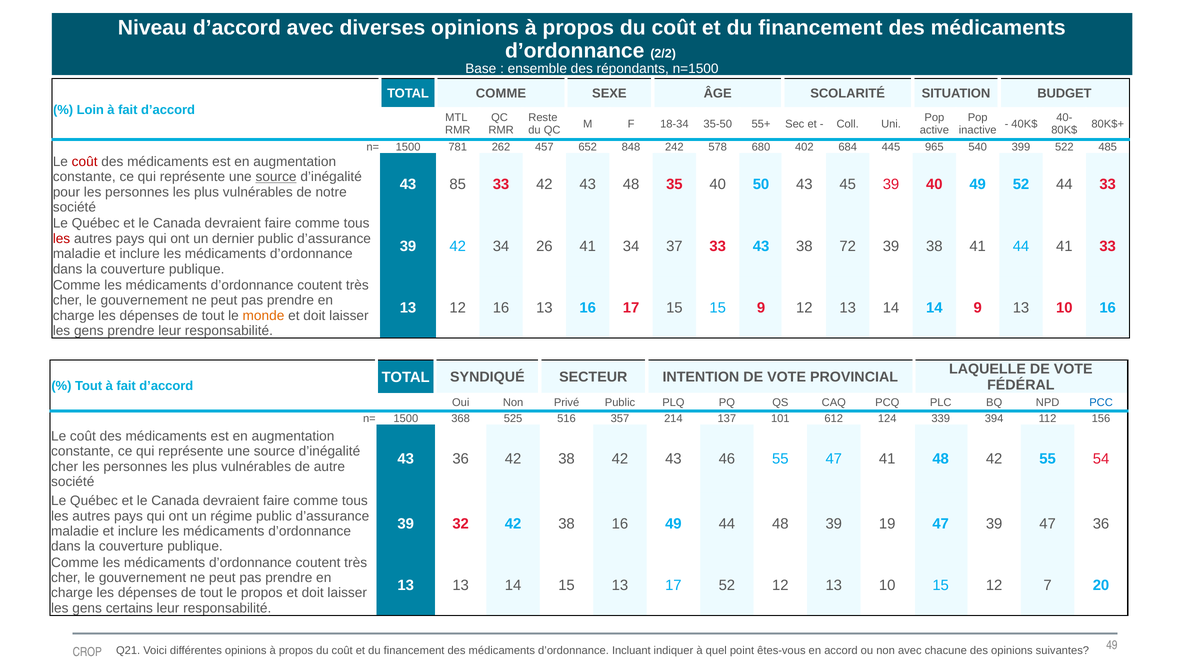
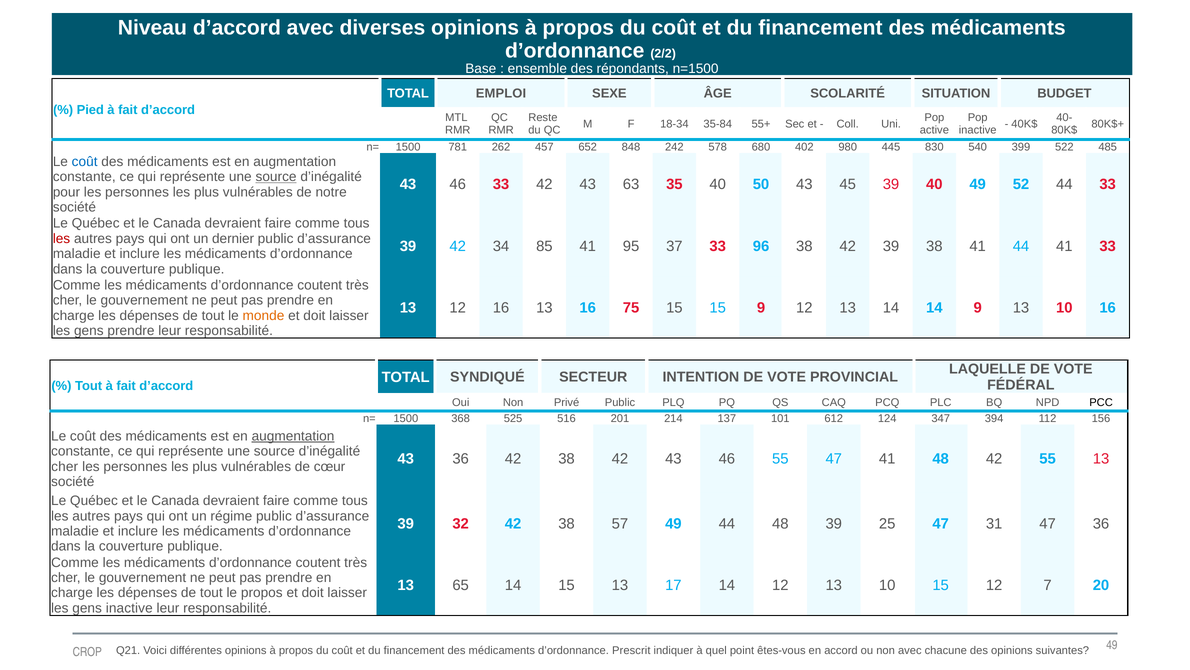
TOTAL COMME: COMME -> EMPLOI (501, 93)
Loin: Loin -> Pied (90, 110)
35-50: 35-50 -> 35-84 (718, 124)
684: 684 -> 980 (848, 147)
965: 965 -> 830 (934, 147)
coût colour: red -> blue (85, 162)
85: 85 -> 46 (458, 184)
43 48: 48 -> 63 (631, 184)
26: 26 -> 85 (544, 246)
41 34: 34 -> 95 (631, 246)
33 43: 43 -> 96 (761, 246)
72: 72 -> 42 (848, 246)
16 17: 17 -> 75 (631, 308)
PCC colour: blue -> black (1101, 402)
357: 357 -> 201 (620, 418)
339: 339 -> 347 (941, 418)
augmentation underline: none -> present (293, 436)
55 54: 54 -> 13 (1101, 459)
autre: autre -> cœur (330, 466)
38 16: 16 -> 57 (620, 523)
19: 19 -> 25 (887, 523)
47 39: 39 -> 31 (994, 523)
13 13: 13 -> 65 (461, 585)
17 52: 52 -> 14 (727, 585)
gens certains: certains -> inactive (129, 608)
Incluant: Incluant -> Prescrit (631, 650)
